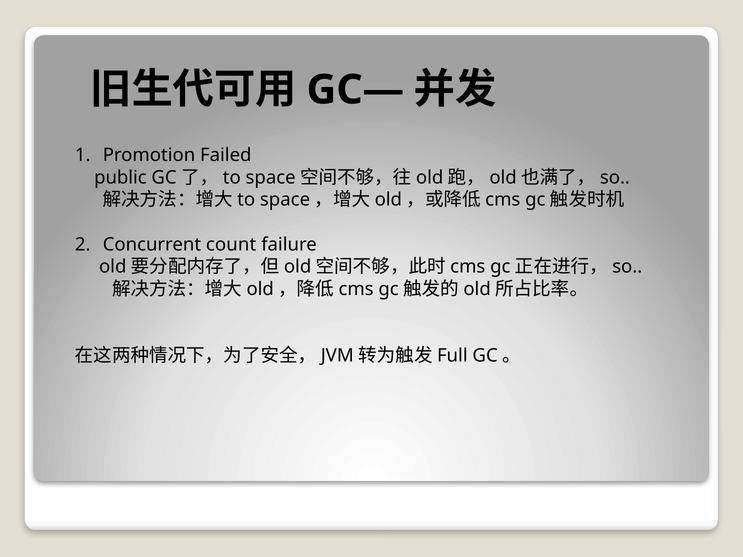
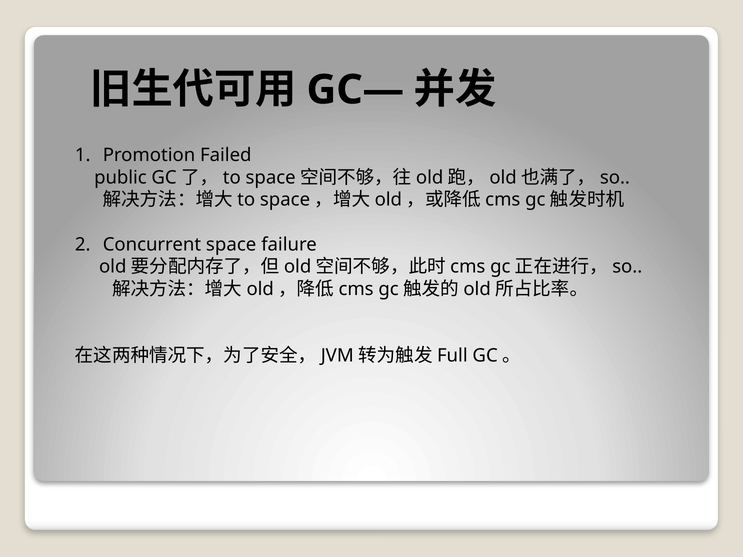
count: count -> space (231, 245)
